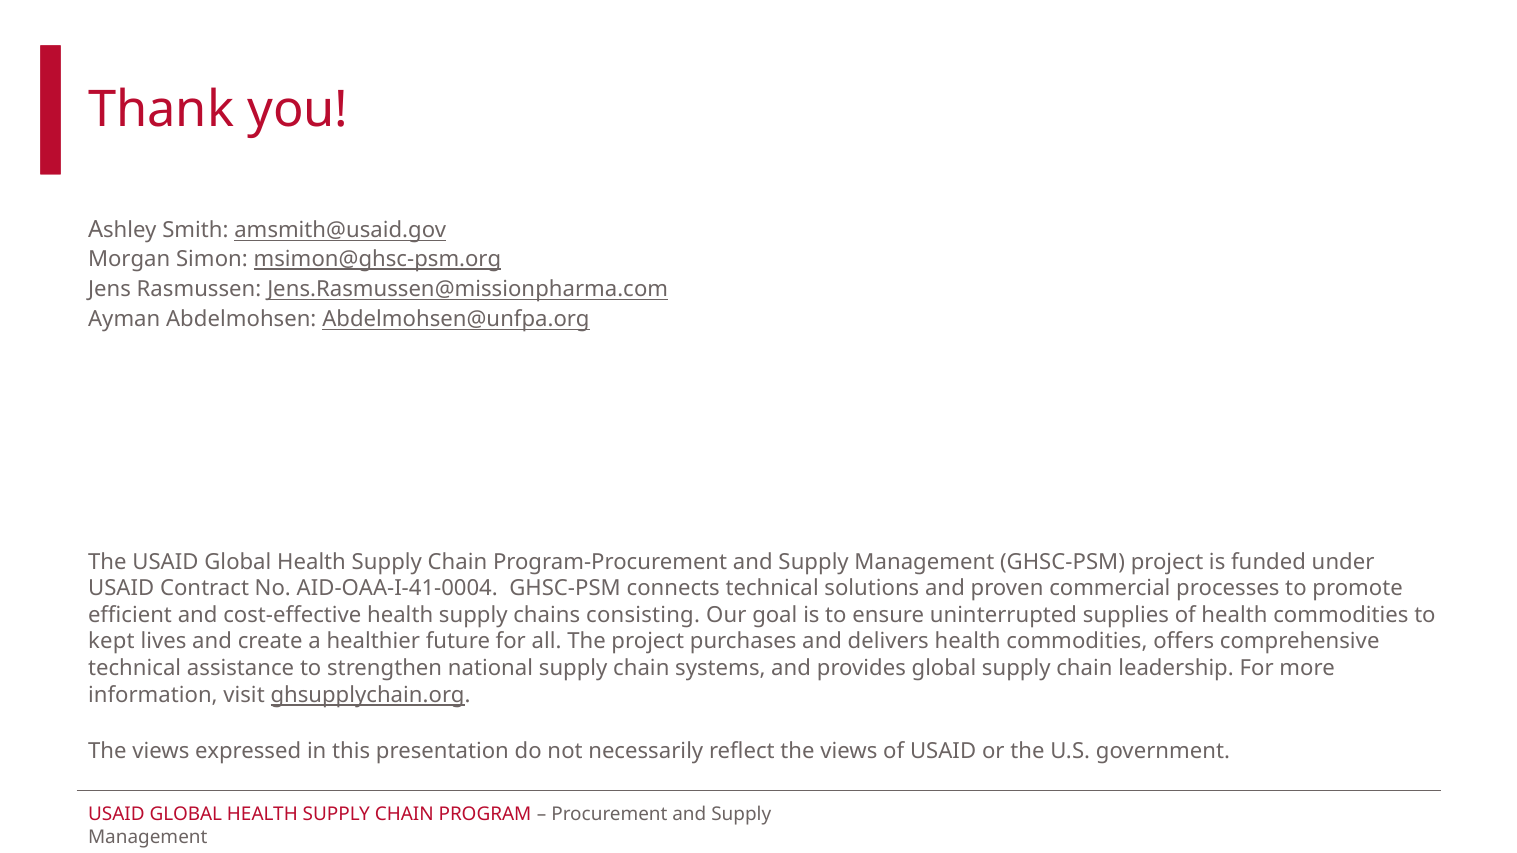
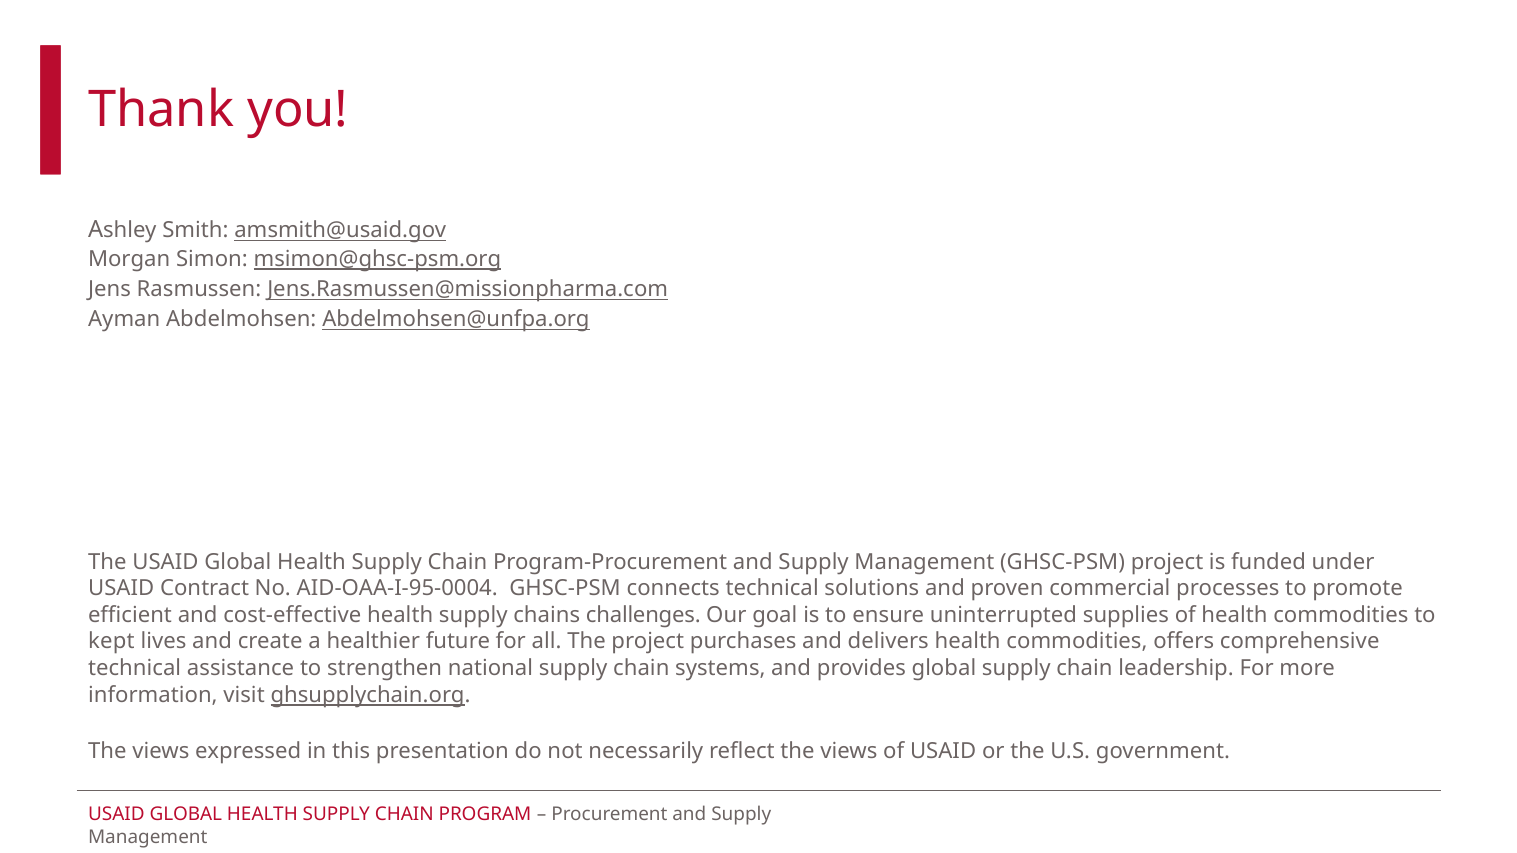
AID-OAA-I-41-0004: AID-OAA-I-41-0004 -> AID-OAA-I-95-0004 (397, 589)
consisting: consisting -> challenges (643, 615)
